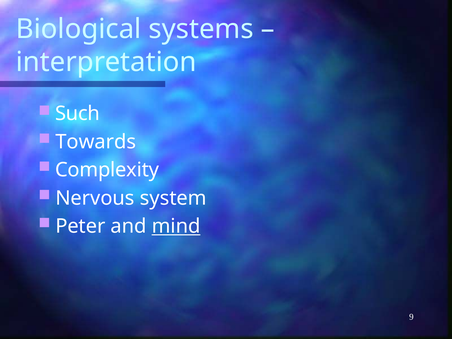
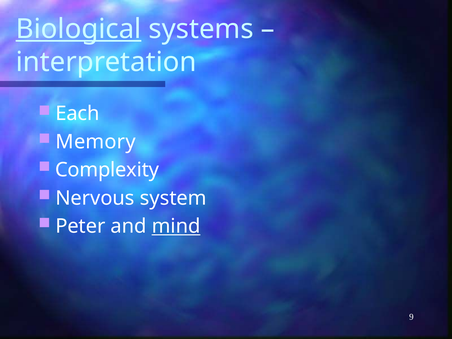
Biological underline: none -> present (79, 29)
Such: Such -> Each (77, 114)
Towards: Towards -> Memory (96, 142)
